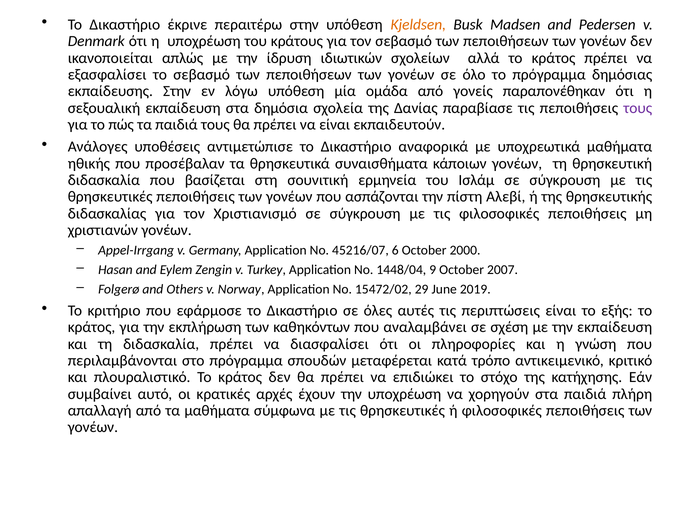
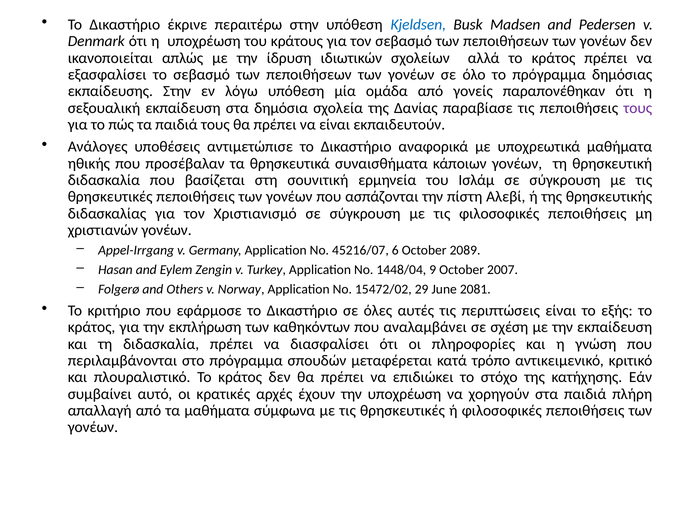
Kjeldsen colour: orange -> blue (418, 25)
2000: 2000 -> 2089 (465, 250)
2019: 2019 -> 2081 (475, 289)
